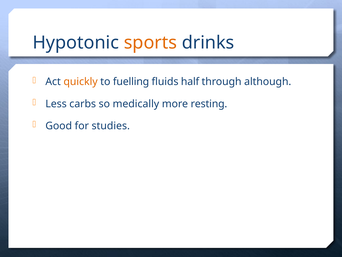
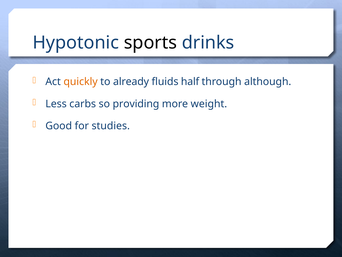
sports colour: orange -> black (150, 43)
fuelling: fuelling -> already (131, 82)
medically: medically -> providing (136, 104)
resting: resting -> weight (209, 104)
